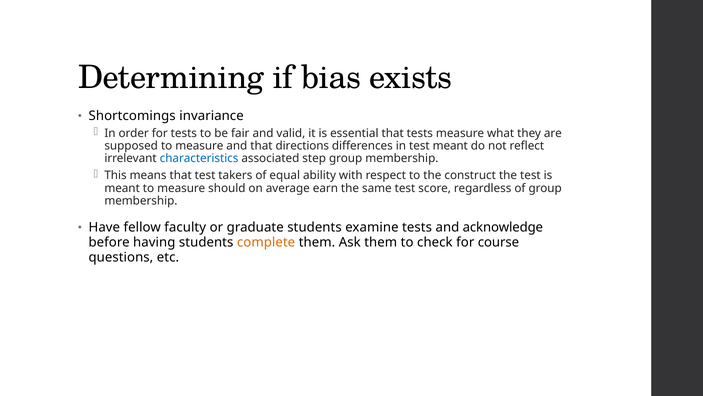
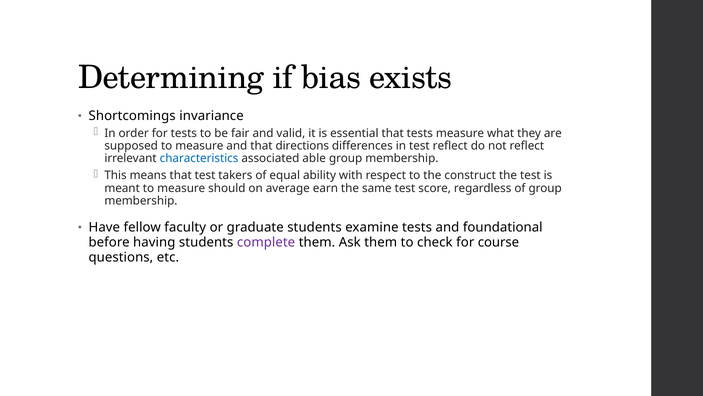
test meant: meant -> reflect (450, 146)
step: step -> able (314, 158)
acknowledge: acknowledge -> foundational (503, 227)
complete colour: orange -> purple (266, 242)
